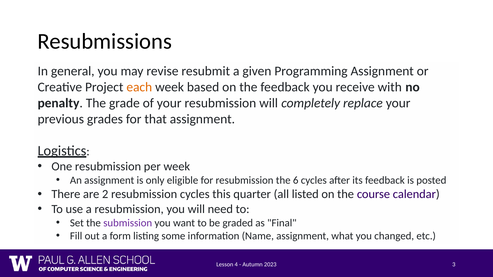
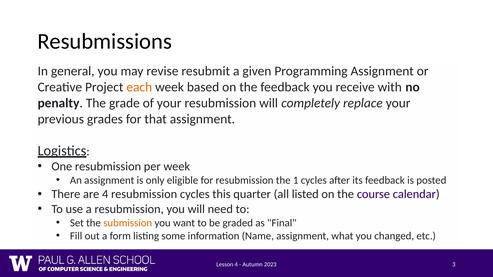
6: 6 -> 1 (296, 180)
are 2: 2 -> 4 (105, 194)
submission colour: purple -> orange (128, 223)
